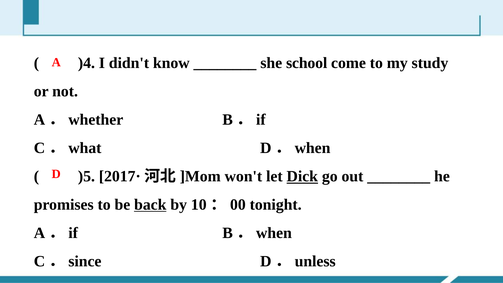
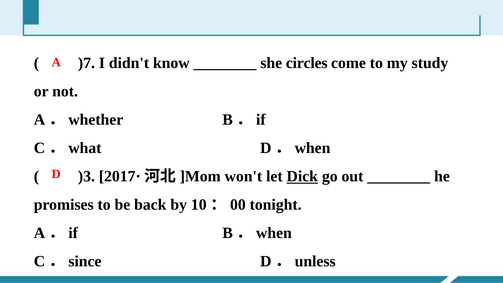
)4: )4 -> )7 (86, 63)
school: school -> circles (307, 63)
)5: )5 -> )3 (86, 176)
back underline: present -> none (150, 205)
